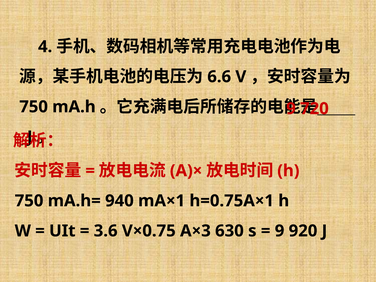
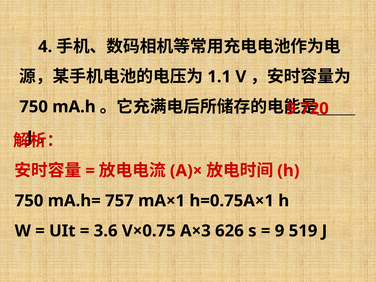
6.6: 6.6 -> 1.1 (219, 77)
940: 940 -> 757 (119, 201)
630: 630 -> 626 (229, 231)
920: 920 -> 519 (303, 231)
